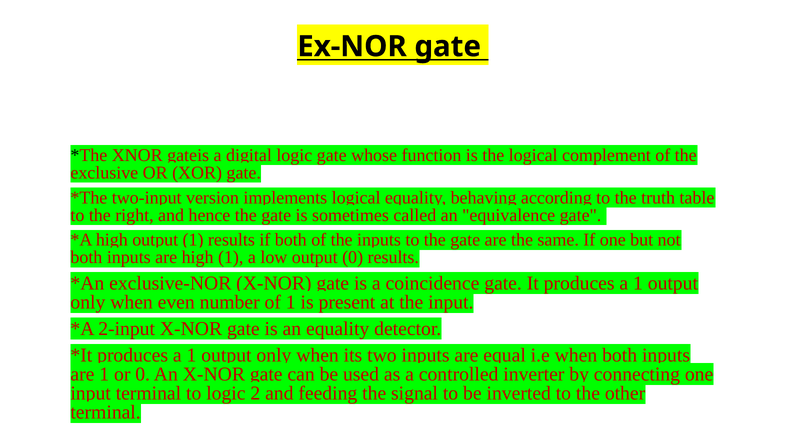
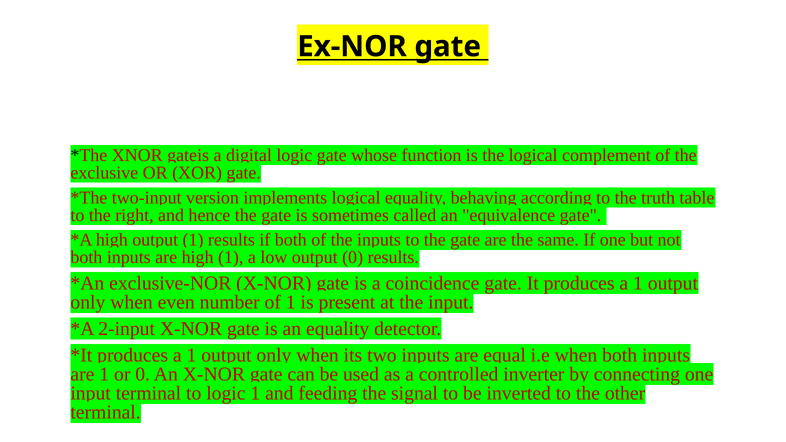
logic 2: 2 -> 1 (255, 393)
